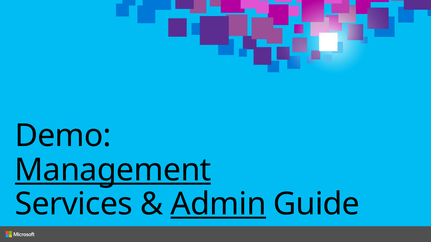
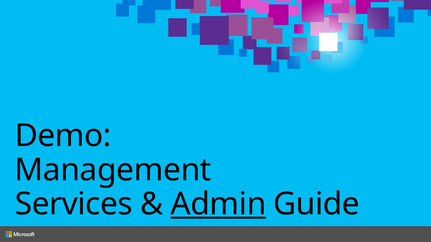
Management underline: present -> none (113, 170)
